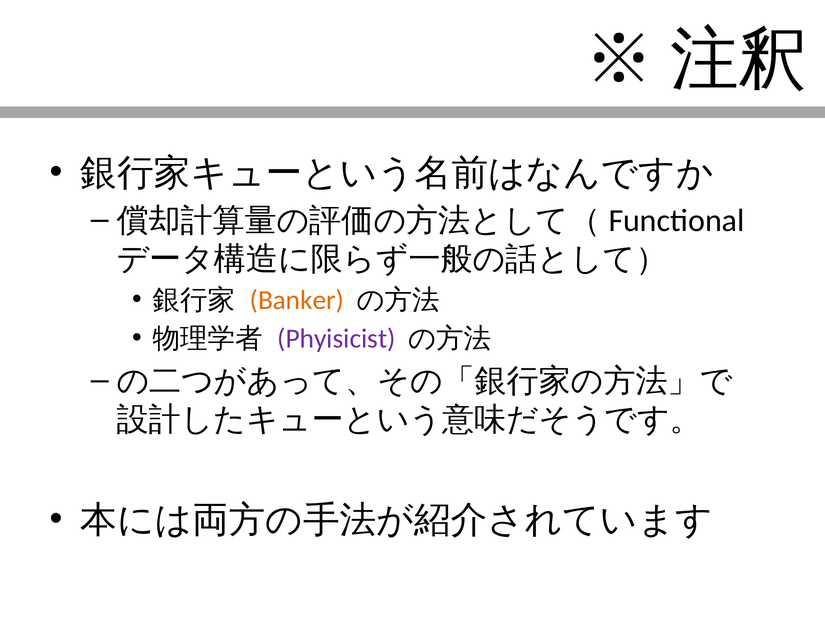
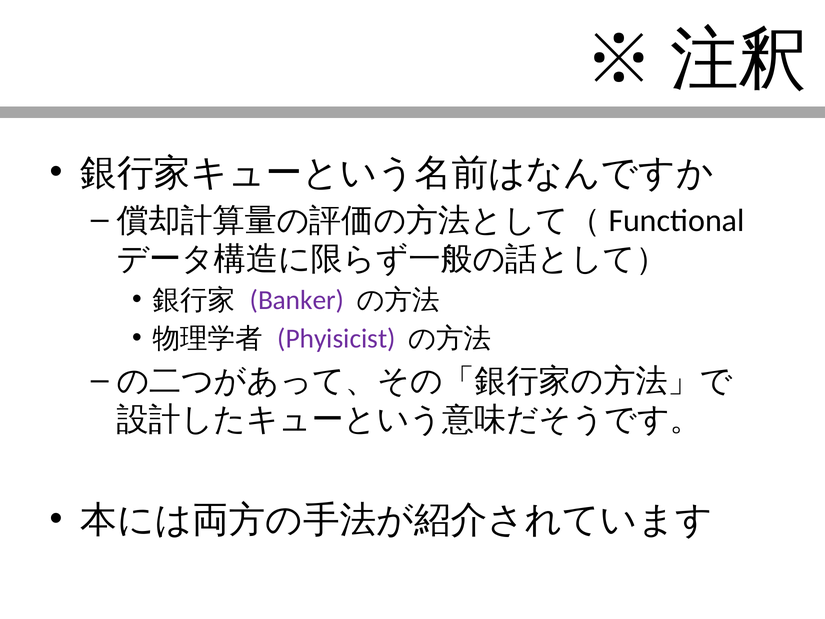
Banker colour: orange -> purple (297, 300)
